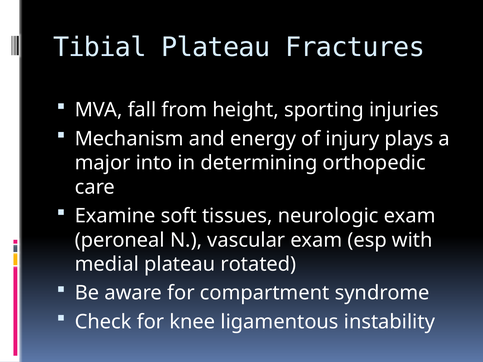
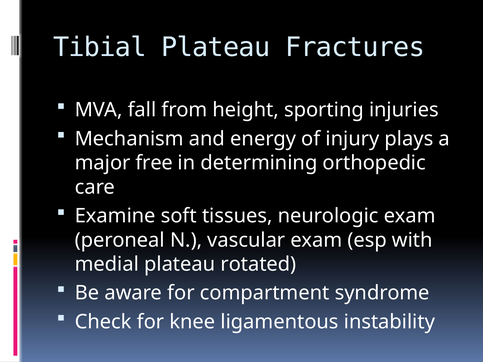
into: into -> free (154, 163)
